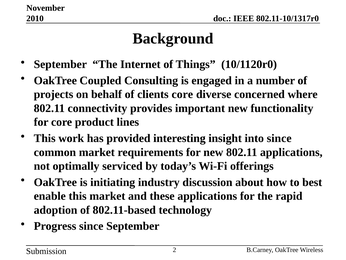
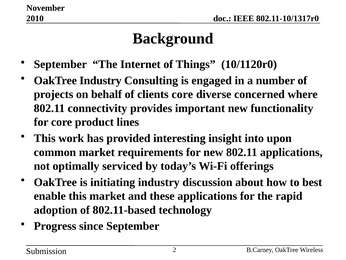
OakTree Coupled: Coupled -> Industry (100, 80)
into since: since -> upon (279, 138)
